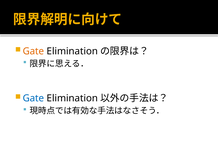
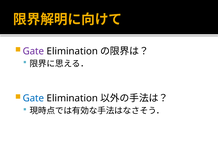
Gate colour: orange -> purple (33, 51)
